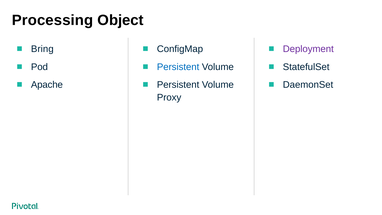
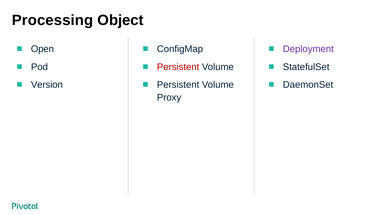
Bring: Bring -> Open (42, 49)
Persistent colour: blue -> red (178, 67)
Apache: Apache -> Version (47, 85)
